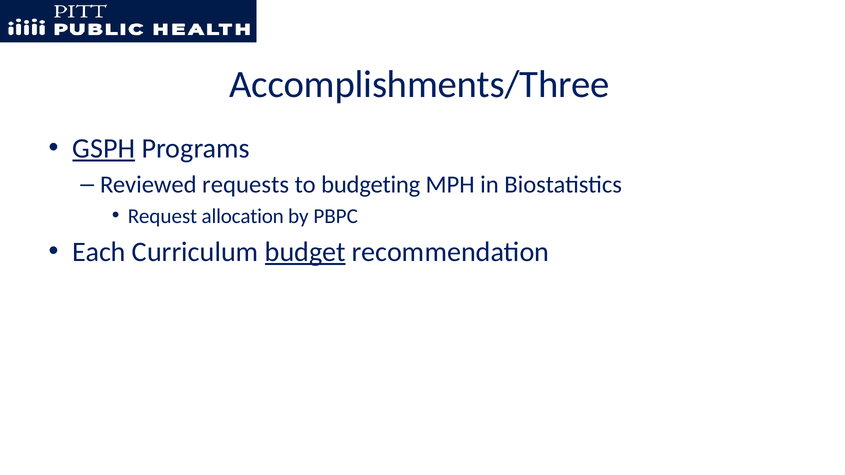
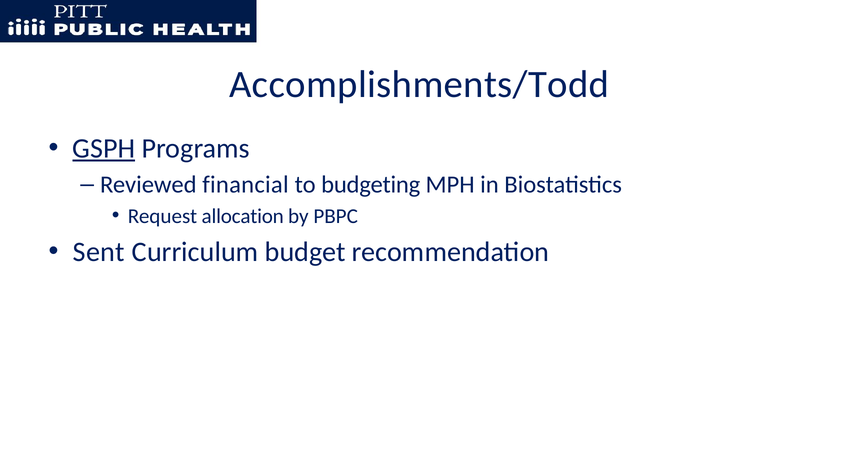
Accomplishments/Three: Accomplishments/Three -> Accomplishments/Todd (419, 85)
requests: requests -> financial (246, 185)
Each: Each -> Sent (99, 252)
budget underline: present -> none (305, 252)
